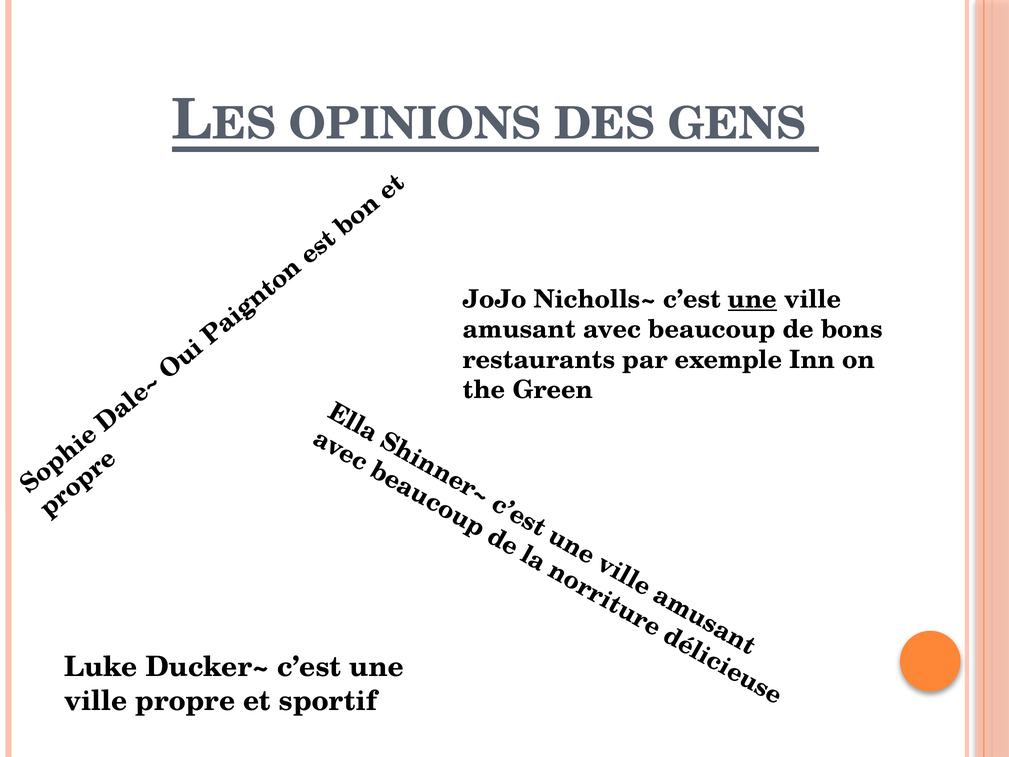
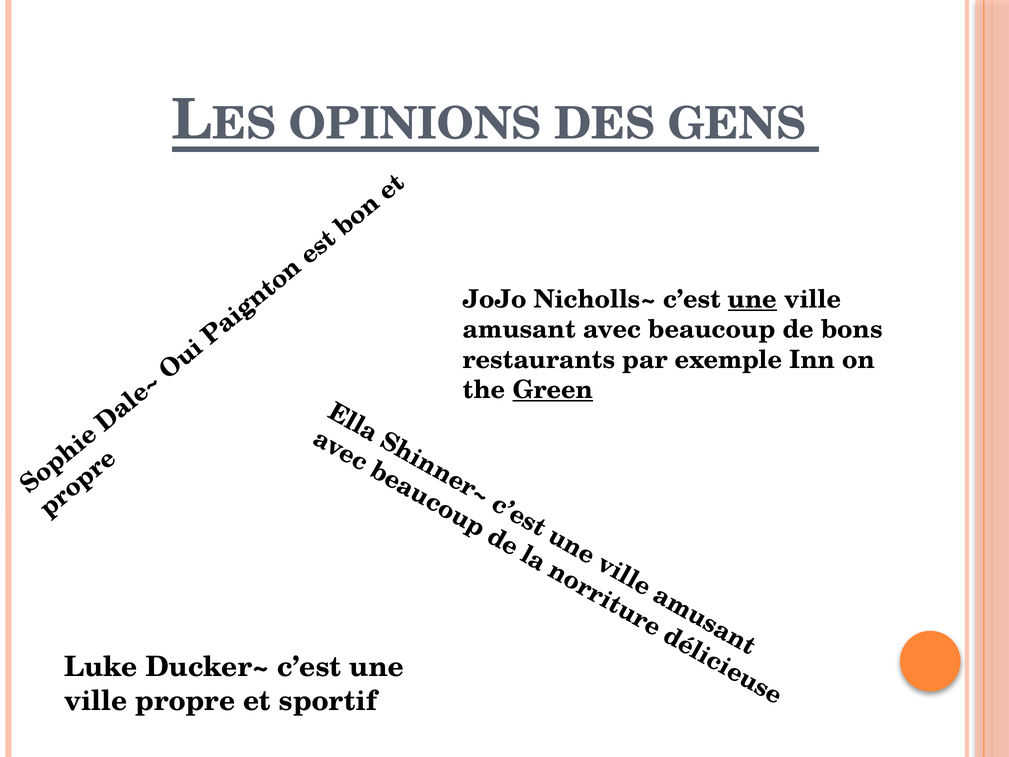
Green underline: none -> present (553, 390)
